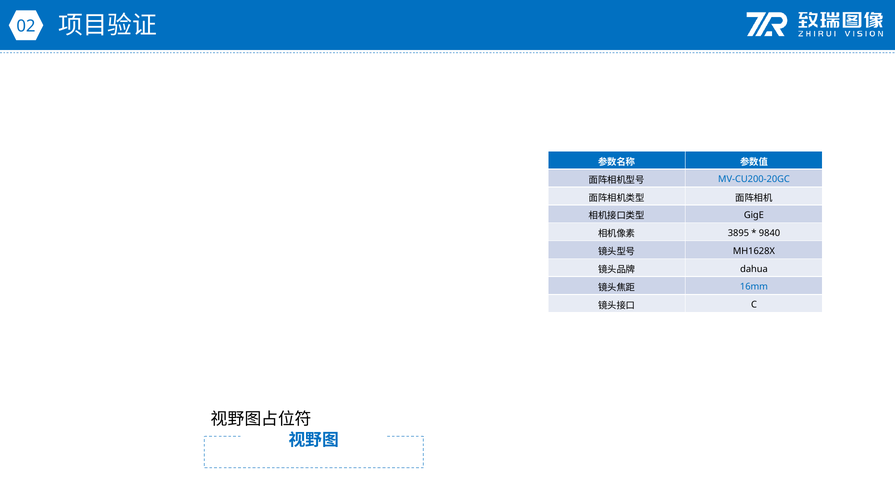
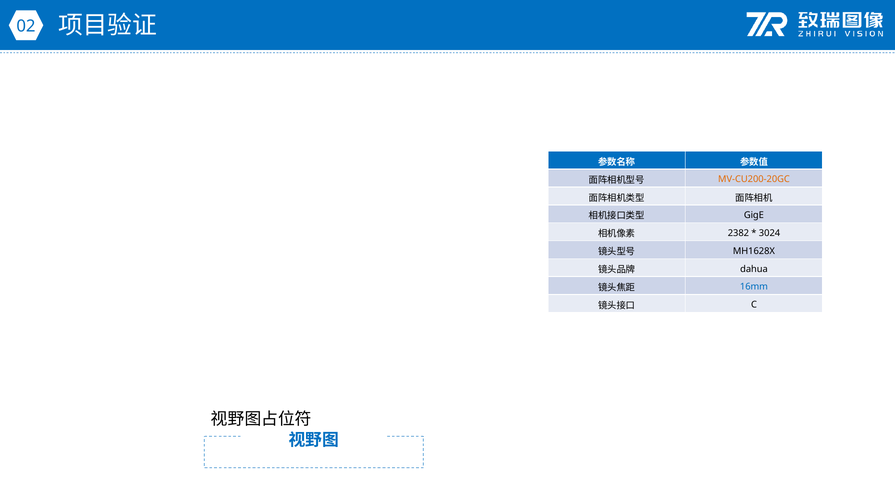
MV-CU200-20GC colour: blue -> orange (754, 179)
3895: 3895 -> 2382 (738, 233)
9840: 9840 -> 3024 (770, 233)
